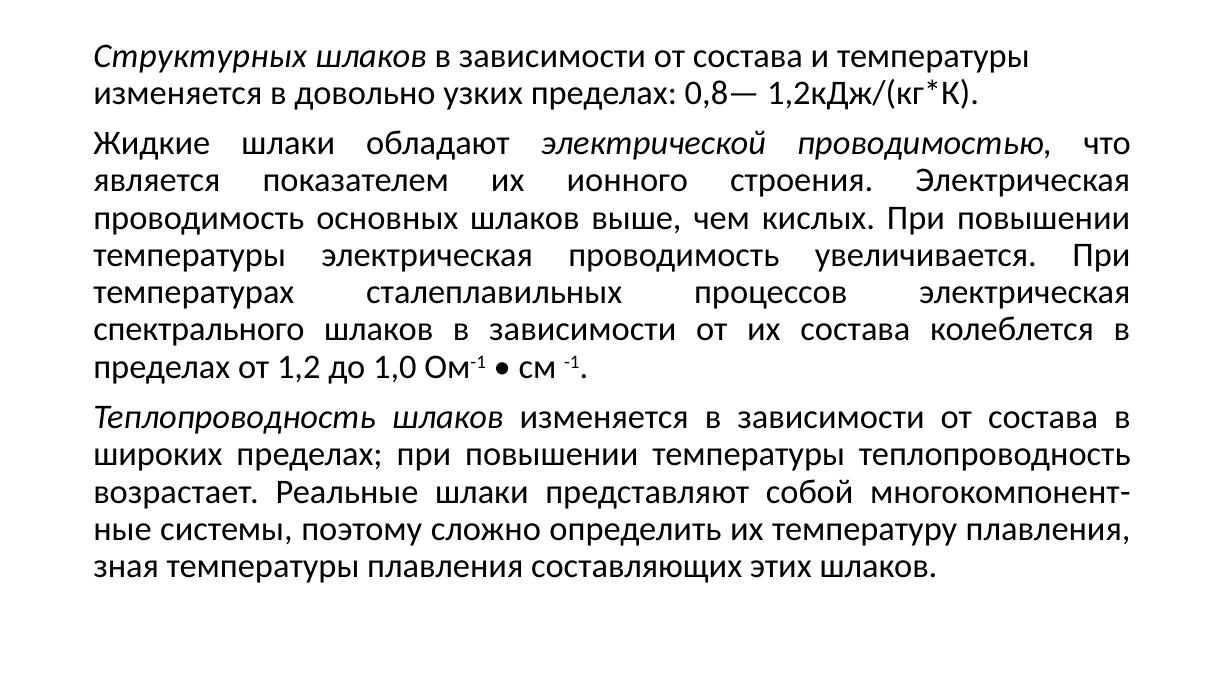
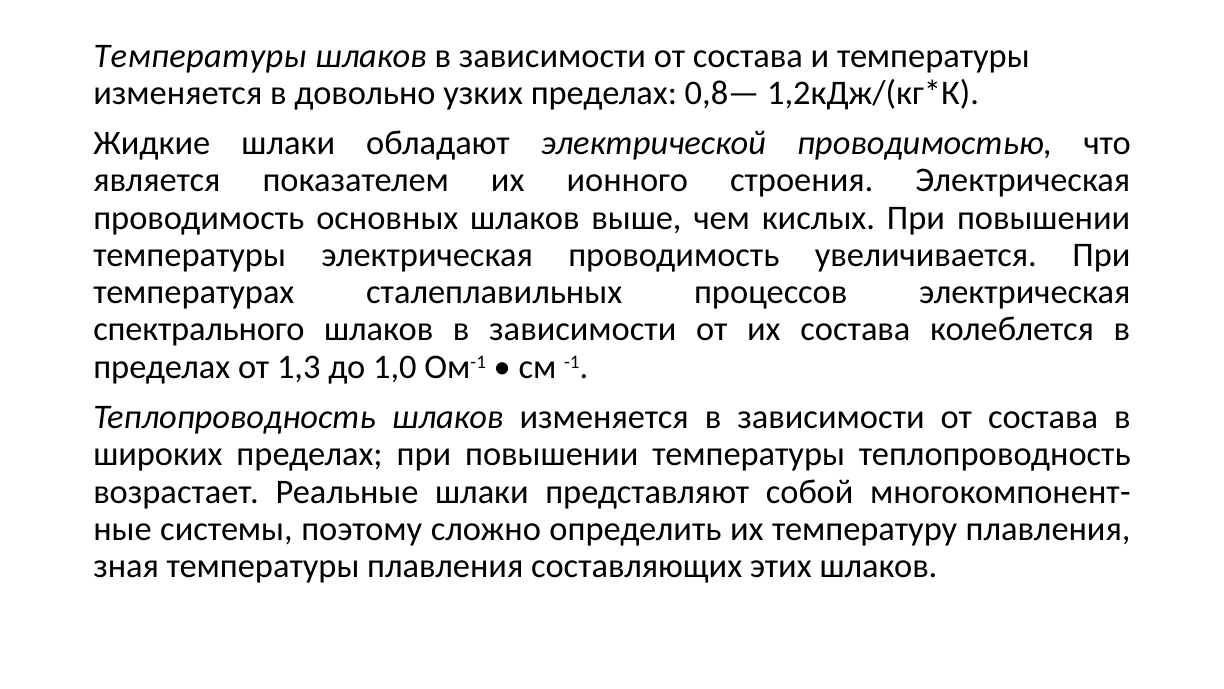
Структурных: Структурных -> Температуры (200, 56)
1,2: 1,2 -> 1,3 (299, 367)
